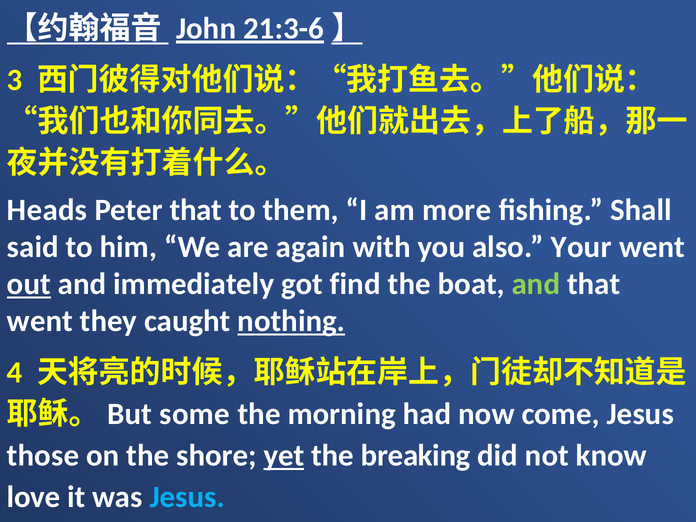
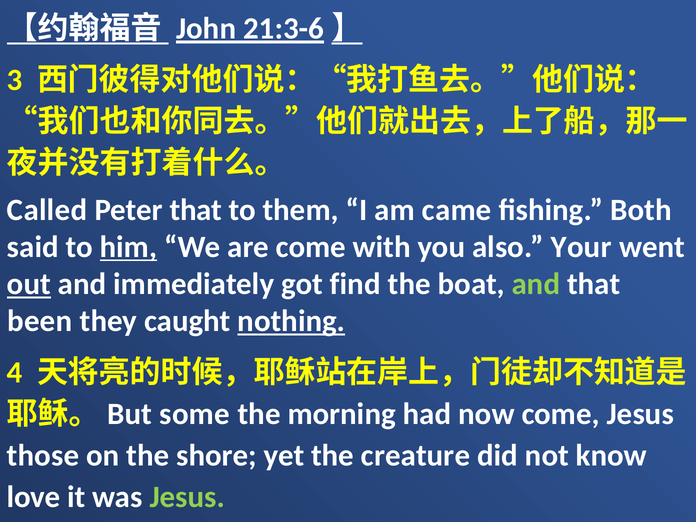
Heads: Heads -> Called (47, 210)
more: more -> came (457, 210)
Shall: Shall -> Both (641, 210)
him underline: none -> present (128, 247)
are again: again -> come (311, 247)
went: went -> been (40, 321)
yet underline: present -> none (284, 456)
breaking: breaking -> creature (416, 456)
Jesus colour: light blue -> light green (187, 497)
